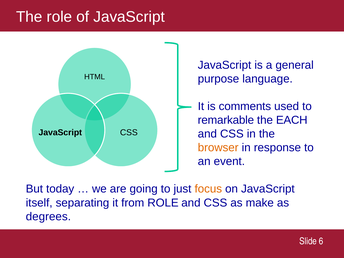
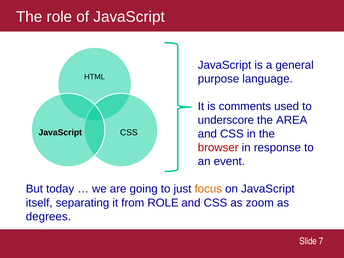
remarkable: remarkable -> underscore (226, 120)
EACH: EACH -> AREA (292, 120)
browser colour: orange -> red (218, 148)
make: make -> zoom (260, 203)
6: 6 -> 7 (321, 241)
